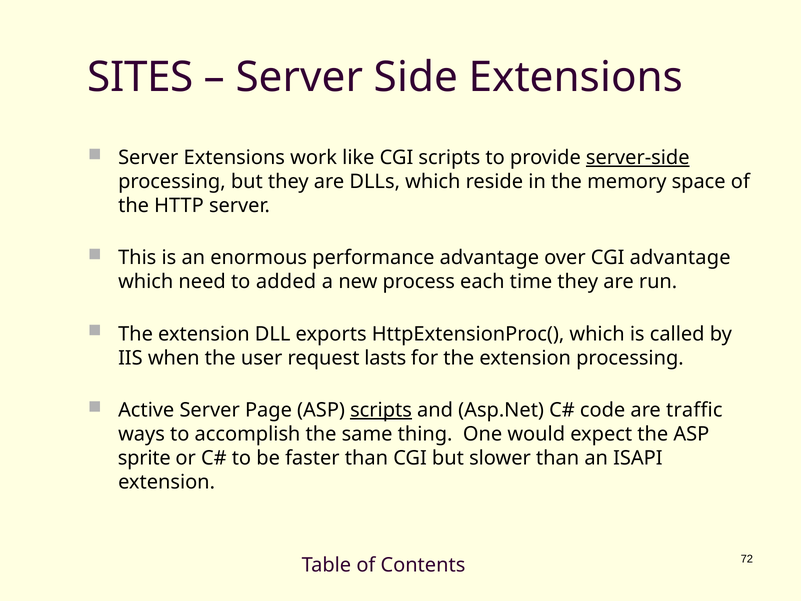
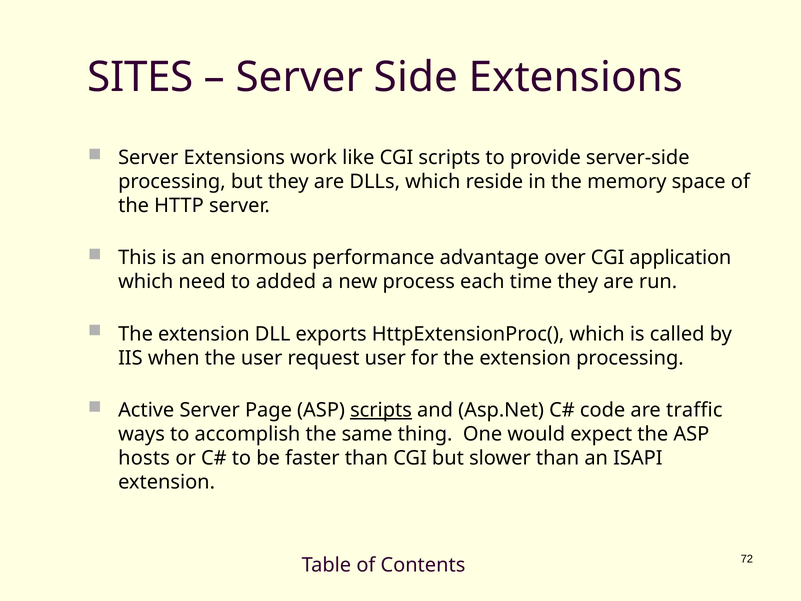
server-side underline: present -> none (638, 158)
CGI advantage: advantage -> application (680, 258)
request lasts: lasts -> user (385, 358)
sprite: sprite -> hosts (144, 458)
